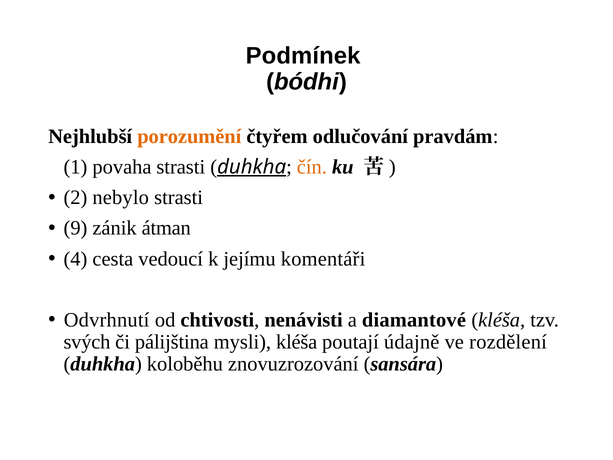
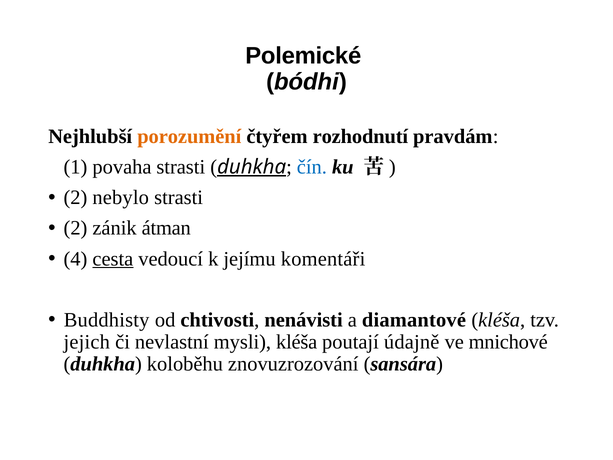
Podmínek: Podmínek -> Polemické (303, 56)
odlučování: odlučování -> rozhodnutí (360, 136)
čín colour: orange -> blue (312, 167)
9: 9 -> 2 (75, 228)
cesta underline: none -> present (113, 259)
Odvrhnutí: Odvrhnutí -> Buddhisty (107, 320)
svých: svých -> jejich (87, 342)
pálijština: pálijština -> nevlastní (172, 342)
rozdělení: rozdělení -> mnichové (508, 342)
